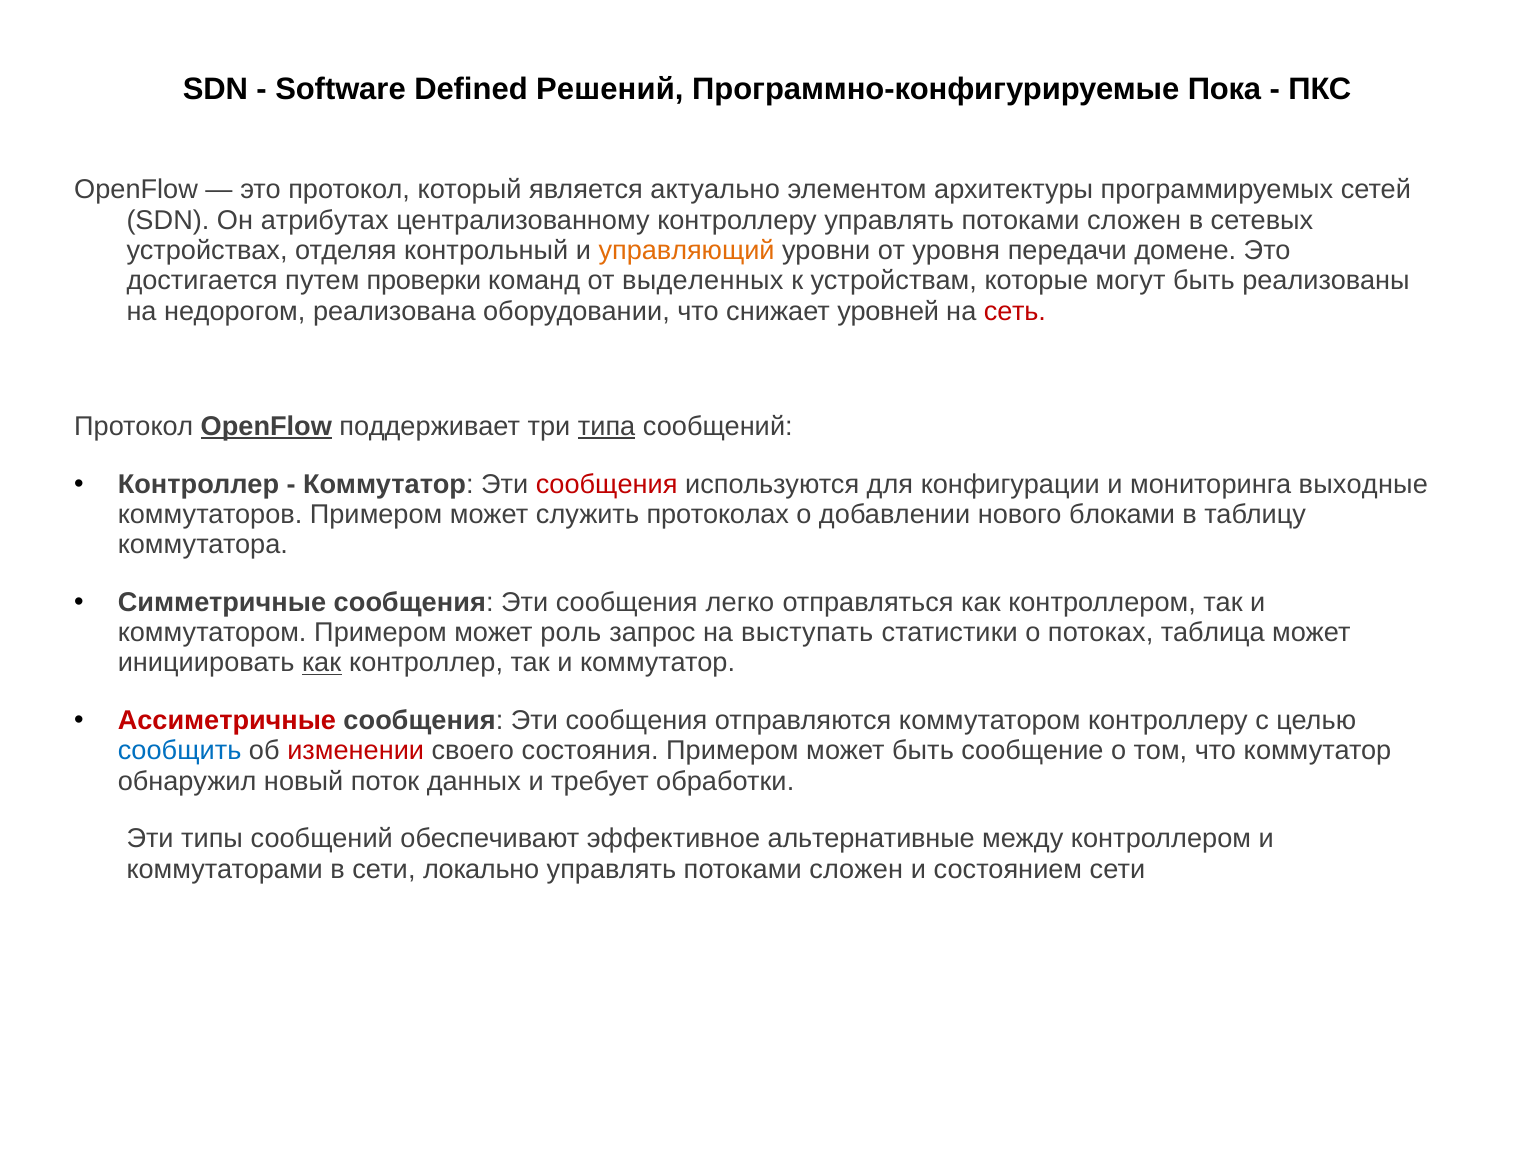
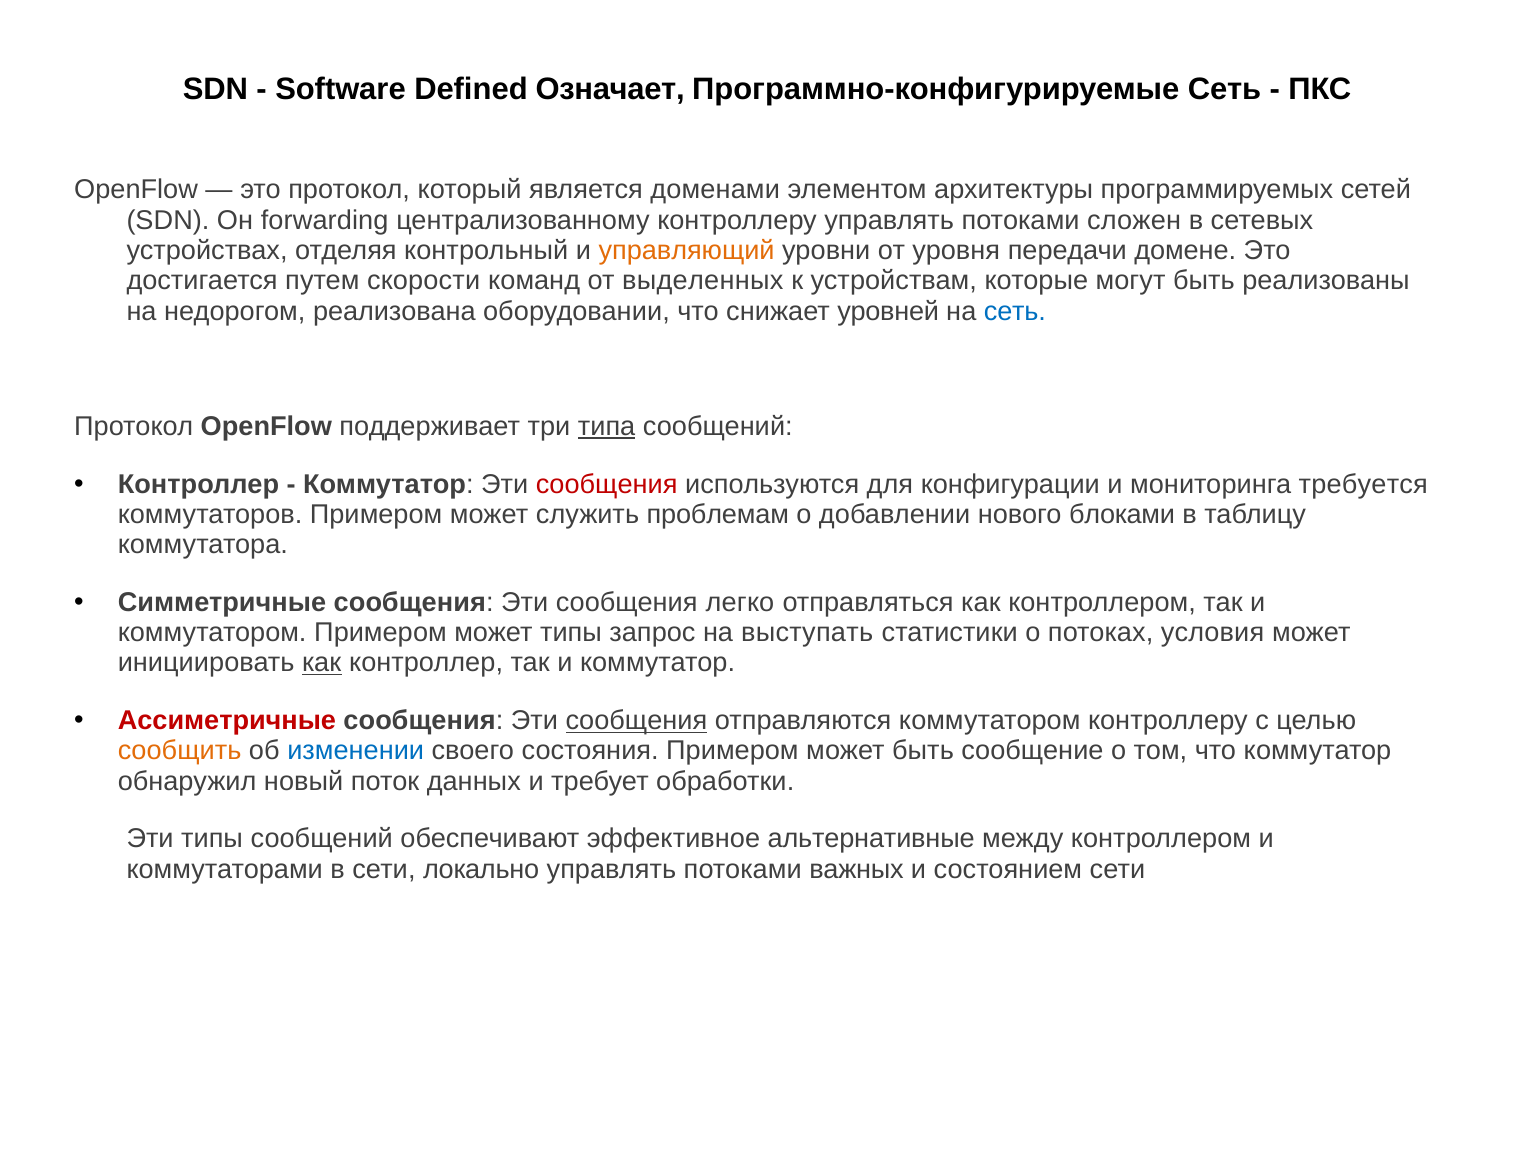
Решений: Решений -> Означает (610, 89)
Программно-конфигурируемые Пока: Пока -> Сеть (1224, 89)
актуально: актуально -> доменами (715, 190)
атрибутах: атрибутах -> forwarding (325, 220)
проверки: проверки -> скорости (424, 281)
сеть colour: red -> blue (1015, 311)
OpenFlow underline: present -> none (266, 427)
выходные: выходные -> требуется (1363, 484)
протоколах: протоколах -> проблемам (718, 515)
может роль: роль -> типы (571, 633)
таблица: таблица -> условия (1213, 633)
сообщения underline: none -> present (636, 721)
сообщить colour: blue -> orange (180, 751)
изменении colour: red -> blue (356, 751)
сложен: сложен -> важных (856, 870)
